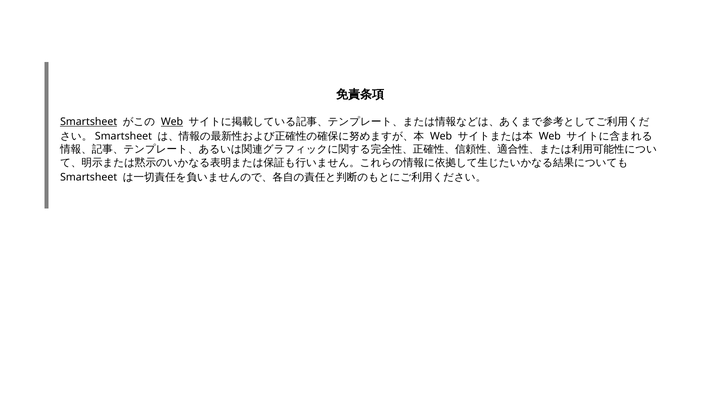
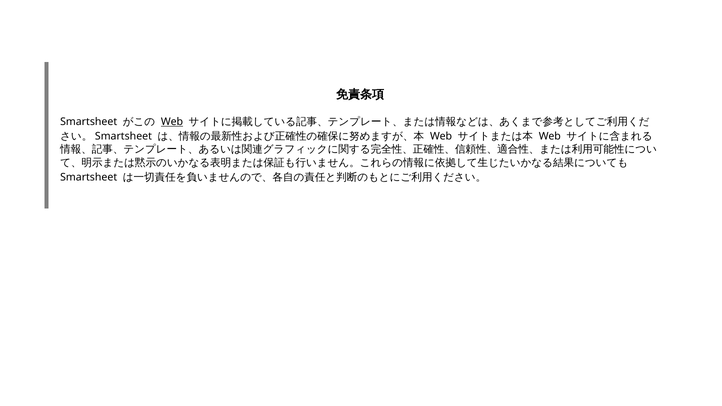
Smartsheet underline: present -> none (89, 122)
